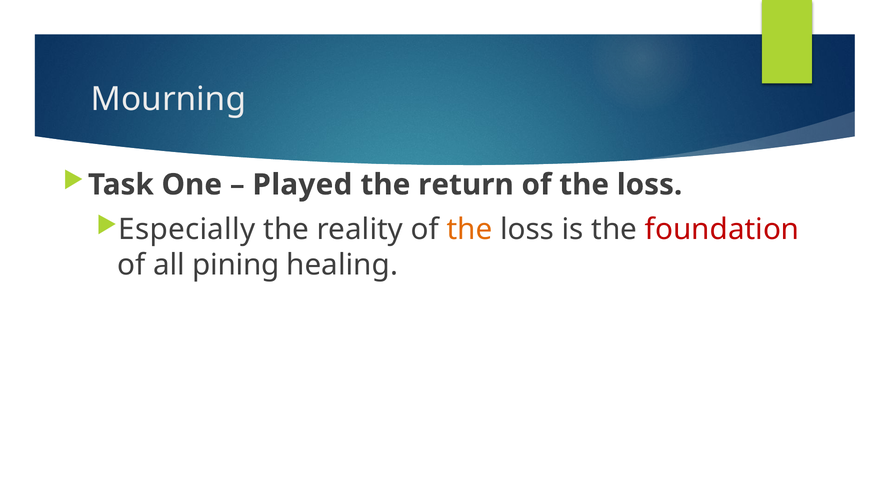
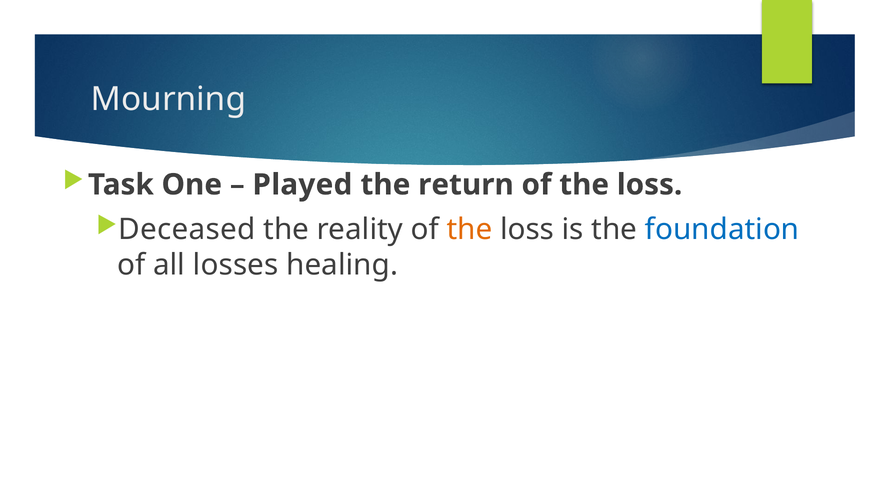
Especially: Especially -> Deceased (187, 230)
foundation colour: red -> blue (722, 230)
pining: pining -> losses (236, 265)
